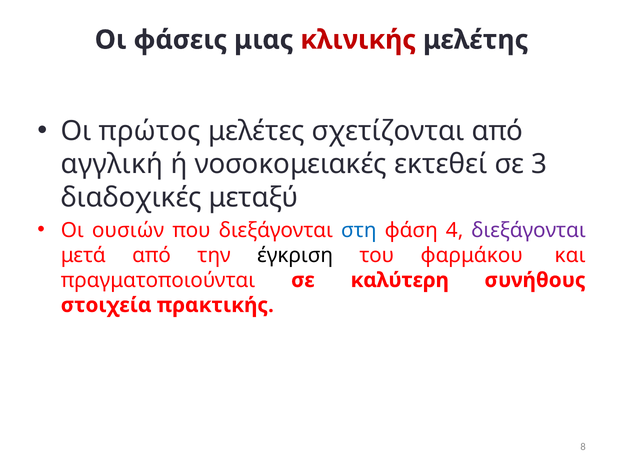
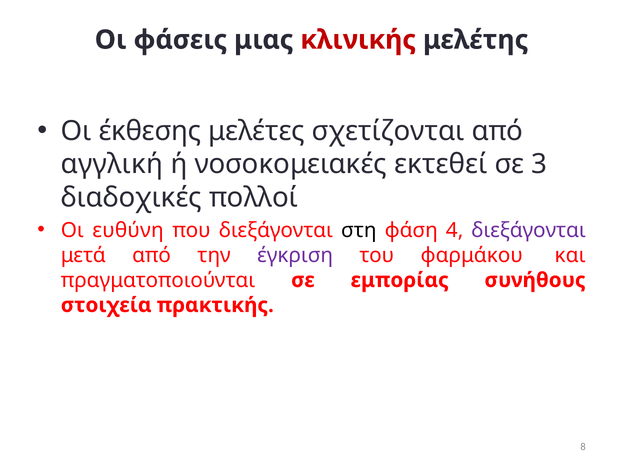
πρώτος: πρώτος -> έκθεσης (150, 131)
μεταξύ: μεταξύ -> πολλοί (253, 197)
ουσιών: ουσιών -> ευθύνη (128, 230)
στη colour: blue -> black (359, 230)
έγκριση colour: black -> purple (295, 255)
καλύτερη: καλύτερη -> εμπορίας (400, 280)
